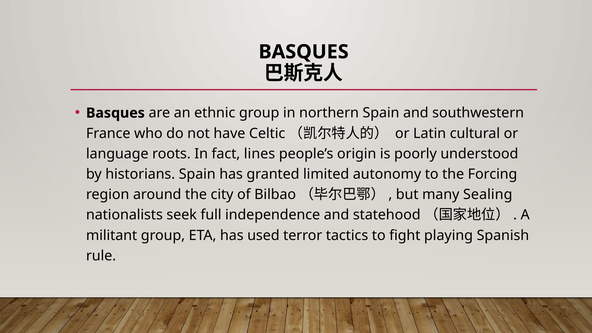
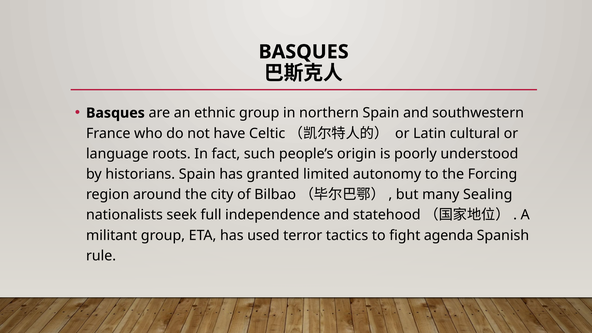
lines: lines -> such (260, 154)
playing: playing -> agenda (449, 235)
